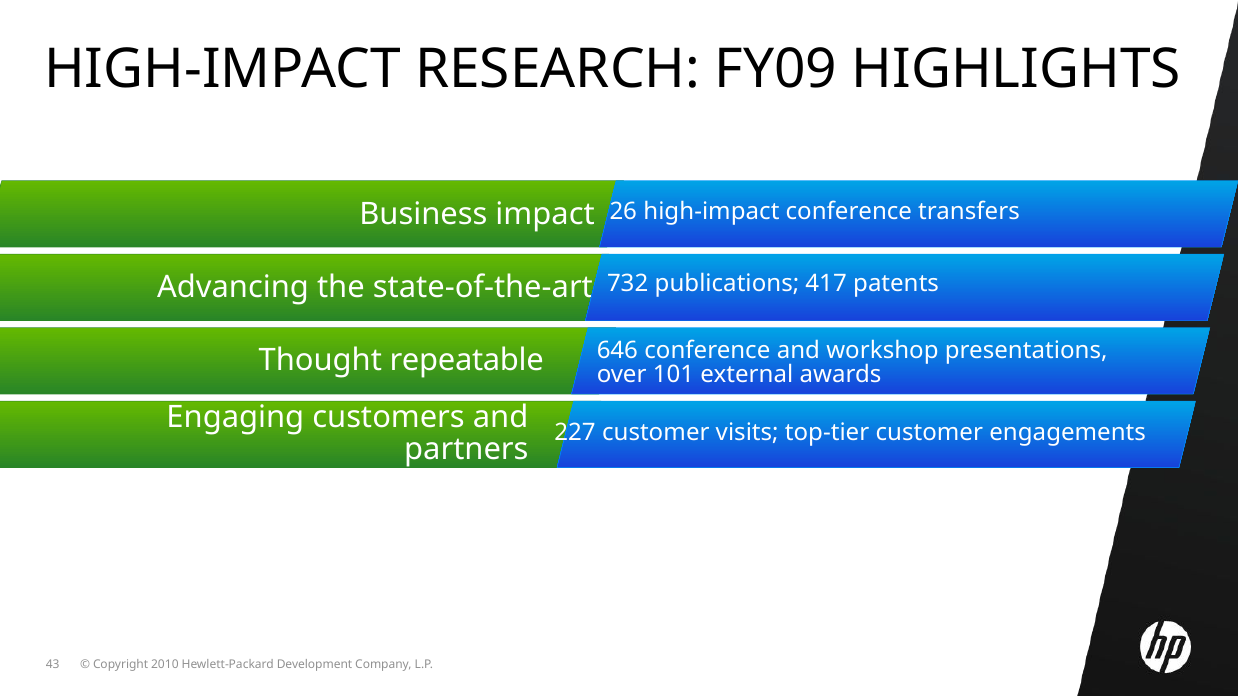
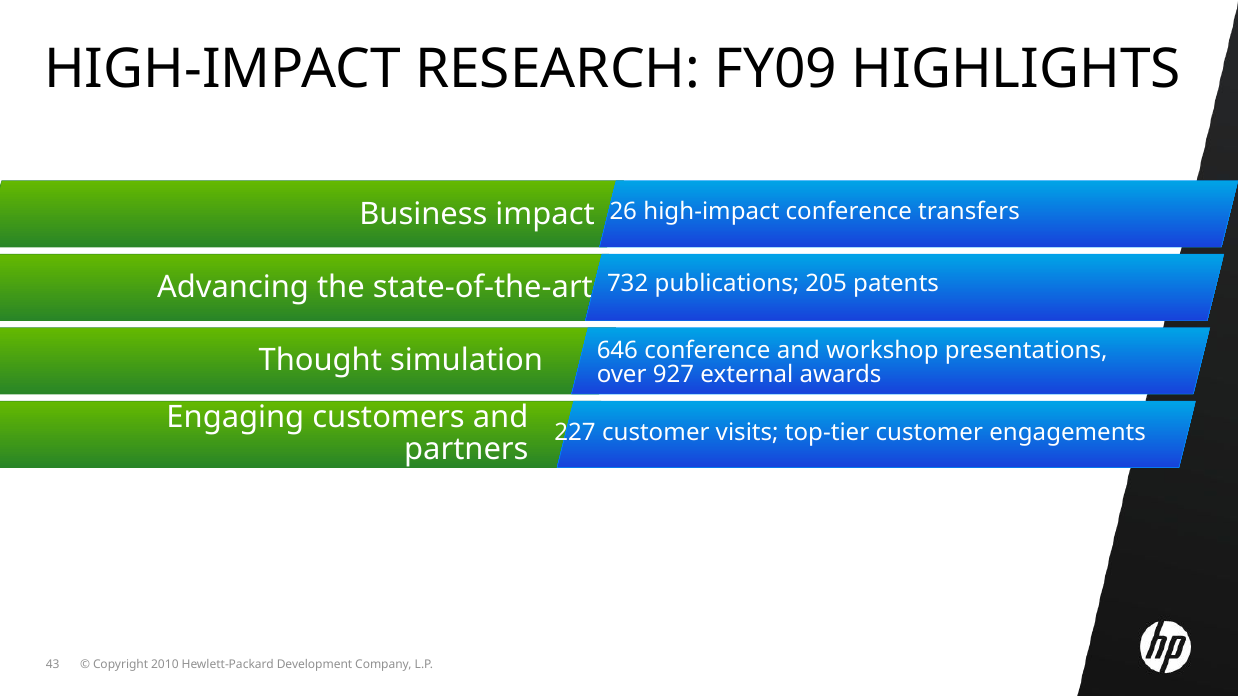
417: 417 -> 205 (826, 284)
repeatable: repeatable -> simulation (467, 360)
101: 101 -> 927 (674, 375)
